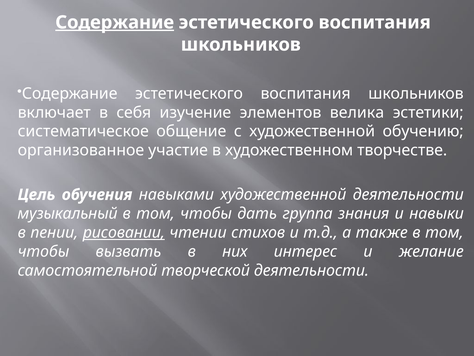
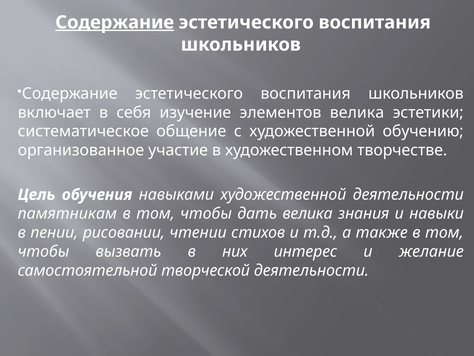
музыкальный: музыкальный -> памятникам (67, 213)
дать группа: группа -> велика (308, 213)
рисовании underline: present -> none (124, 232)
